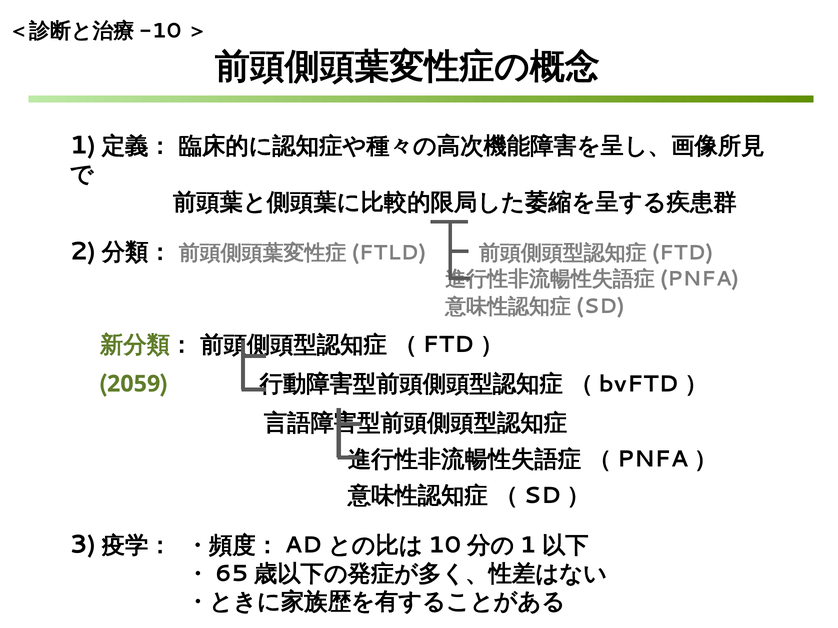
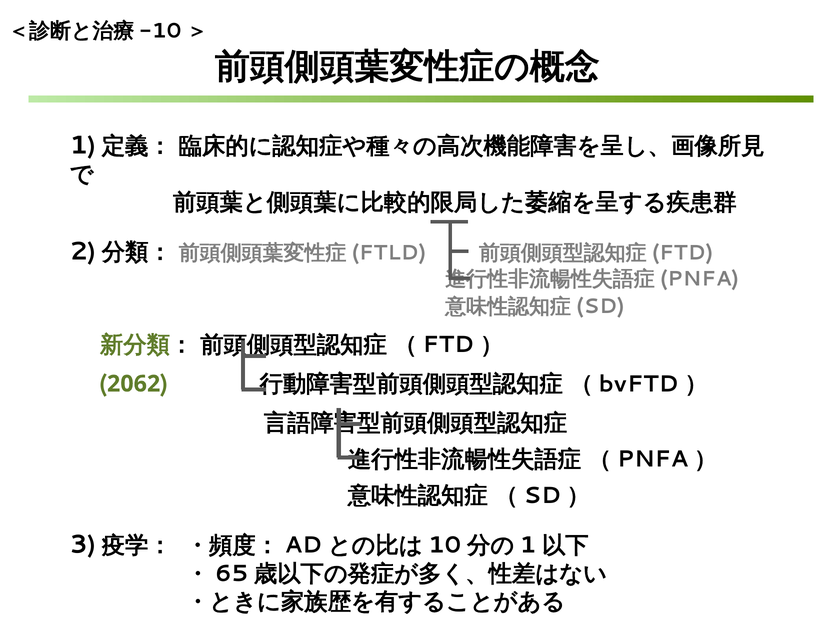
2059: 2059 -> 2062 (134, 384)
